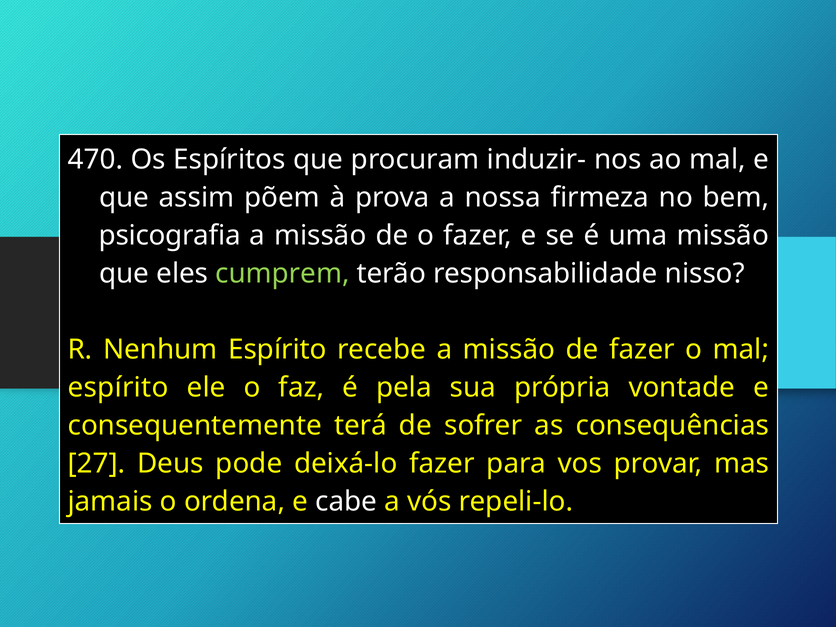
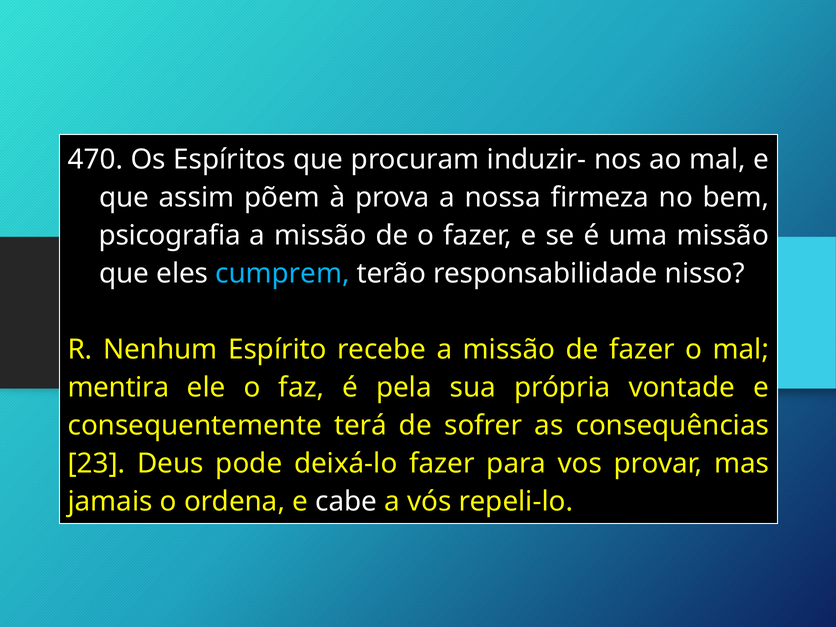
cumprem colour: light green -> light blue (283, 273)
espírito: espírito -> mentira (118, 388)
27: 27 -> 23 (96, 464)
